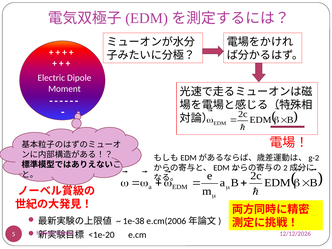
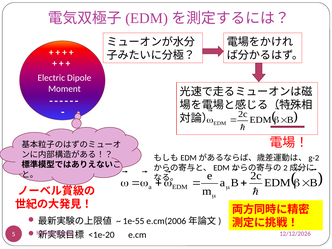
1e-38: 1e-38 -> 1e-55 (134, 221)
